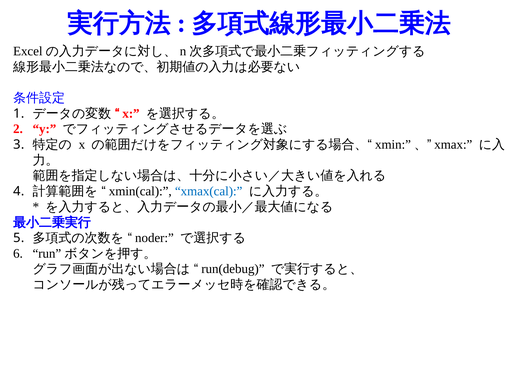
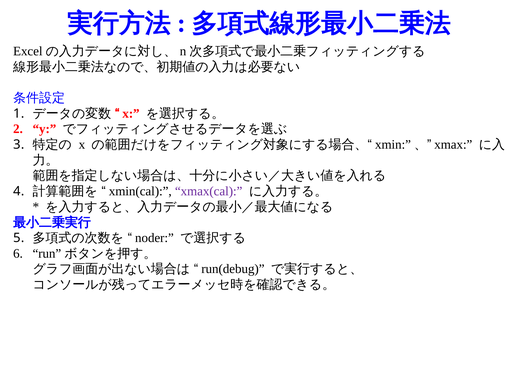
xmax(cal colour: blue -> purple (209, 191)
